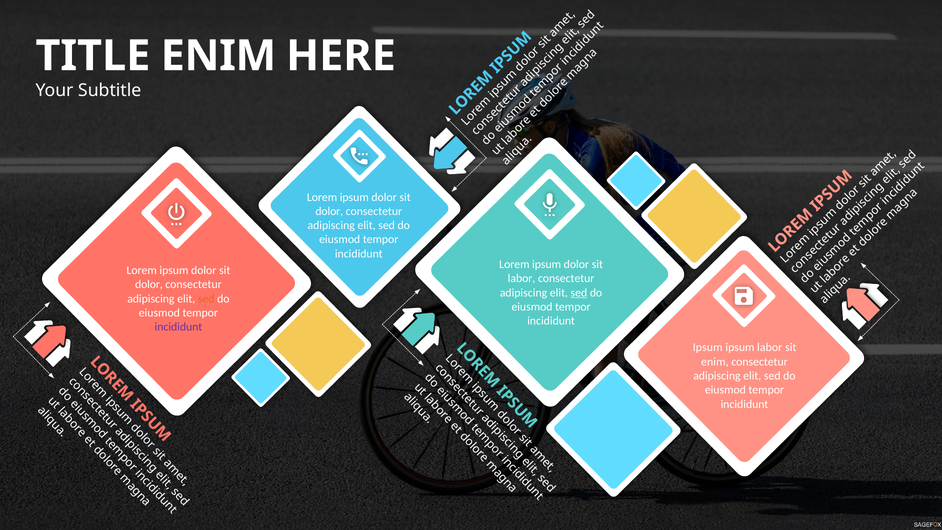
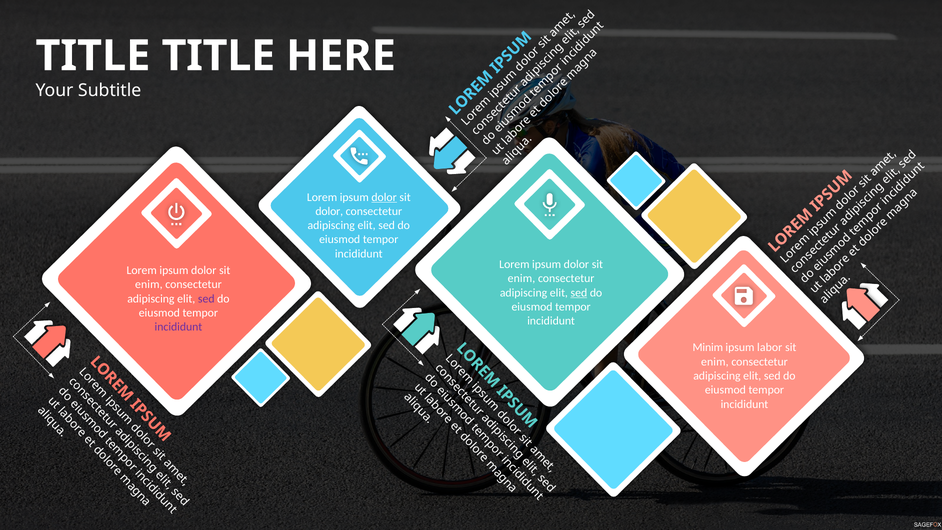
ENIM: ENIM -> TITLE (218, 56)
dolor underline: none -> present (384, 197)
labor: labor -> enim (521, 278)
dolor: dolor -> enim (149, 284)
sed colour: orange -> purple (206, 299)
Ipsum: Ipsum -> Minim (708, 348)
